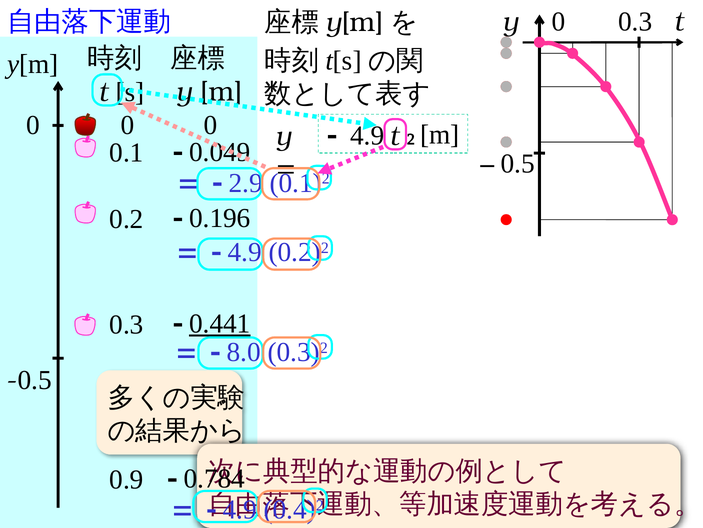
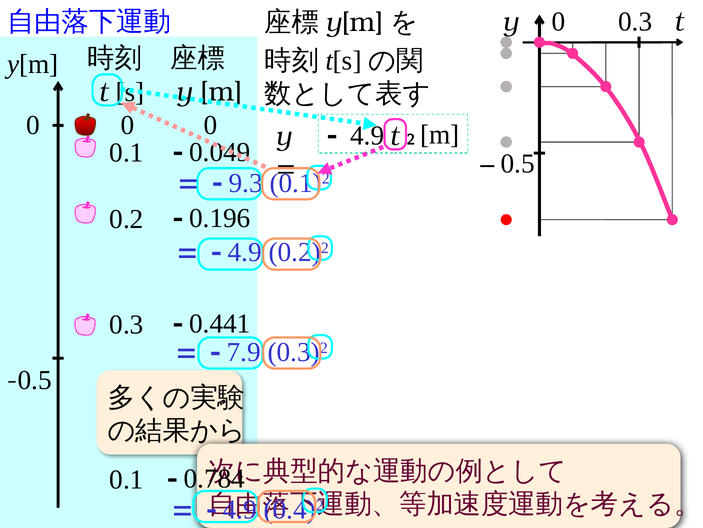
2.9: 2.9 -> 9.3 (246, 183)
0.441 underline: present -> none (220, 323)
8.0: 8.0 -> 7.9 (244, 352)
0.9: 0.9 -> 0.1 (126, 479)
